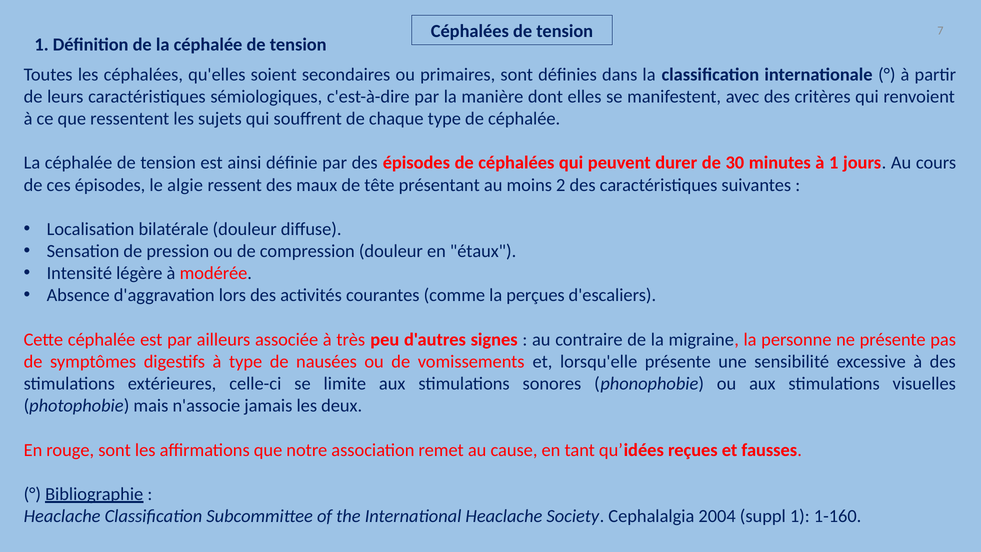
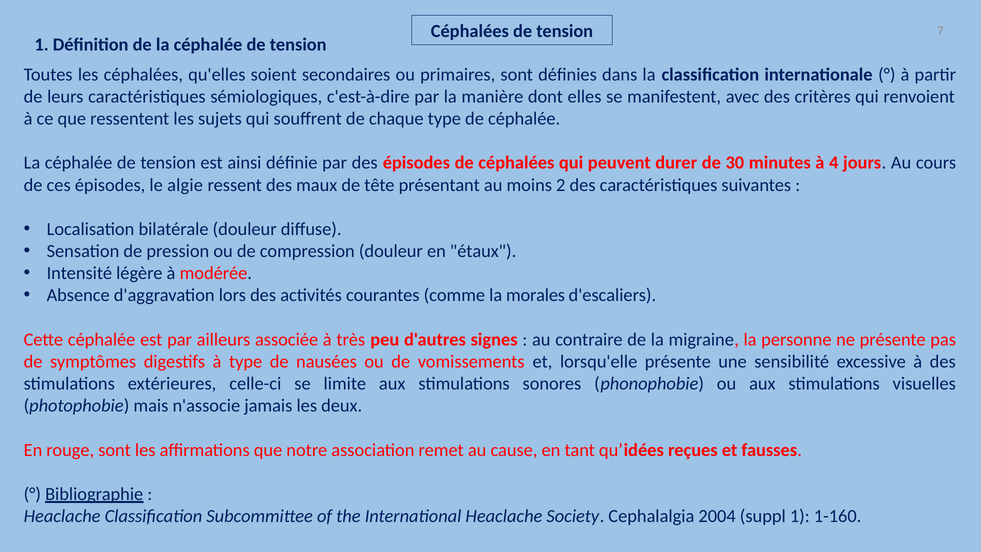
à 1: 1 -> 4 (834, 163)
perçues: perçues -> morales (536, 295)
